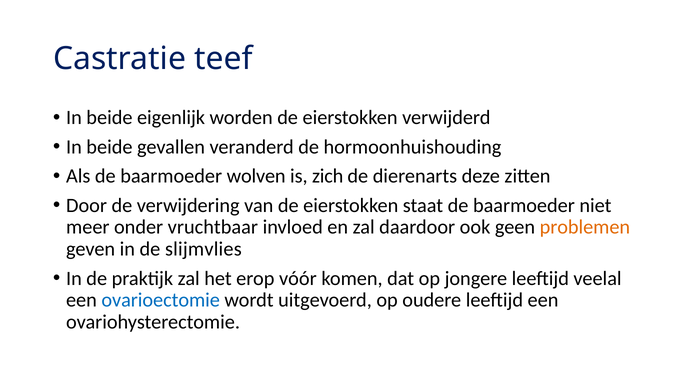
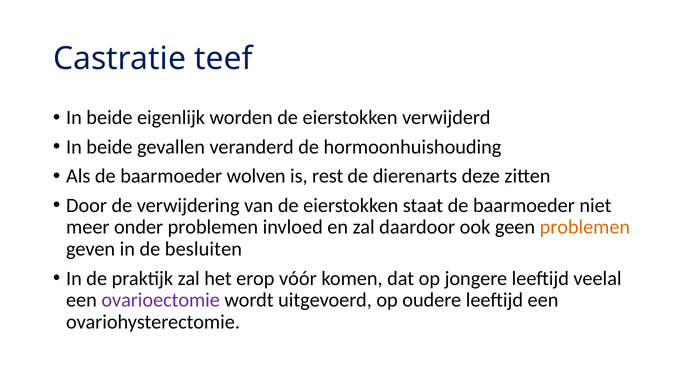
zich: zich -> rest (328, 176)
onder vruchtbaar: vruchtbaar -> problemen (213, 227)
slijmvlies: slijmvlies -> besluiten (203, 249)
ovarioectomie colour: blue -> purple (161, 300)
